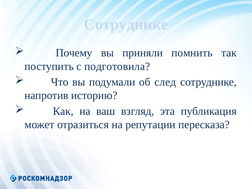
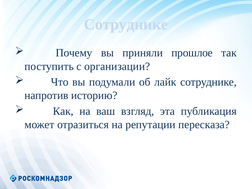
помнить: помнить -> прошлое (192, 53)
подготовила: подготовила -> организации (117, 66)
след: след -> лайк (165, 82)
